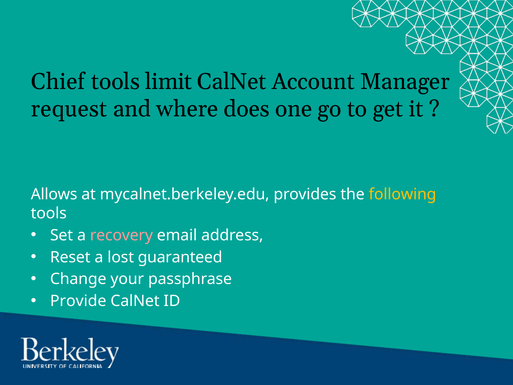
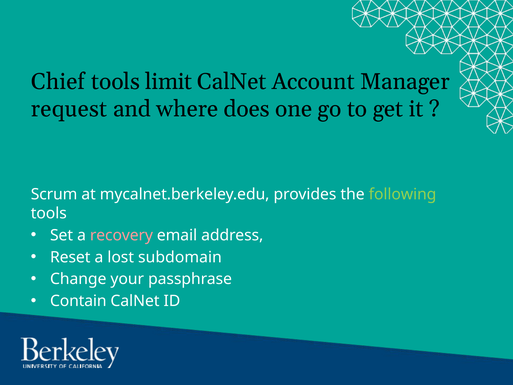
Allows: Allows -> Scrum (54, 194)
following colour: yellow -> light green (403, 194)
guaranteed: guaranteed -> subdomain (180, 257)
Provide: Provide -> Contain (78, 301)
